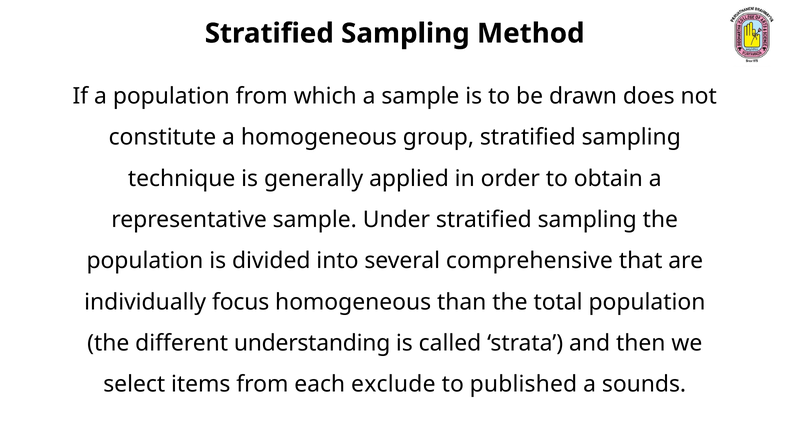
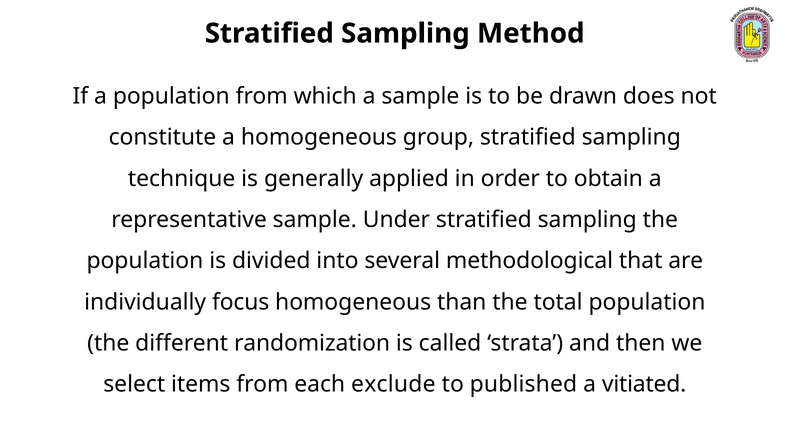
comprehensive: comprehensive -> methodological (530, 261)
understanding: understanding -> randomization (312, 344)
sounds: sounds -> vitiated (644, 385)
